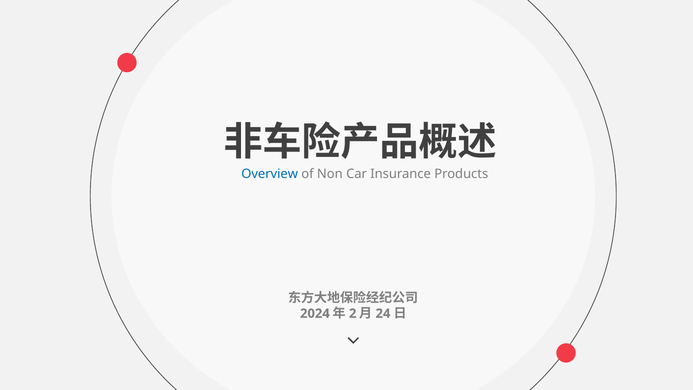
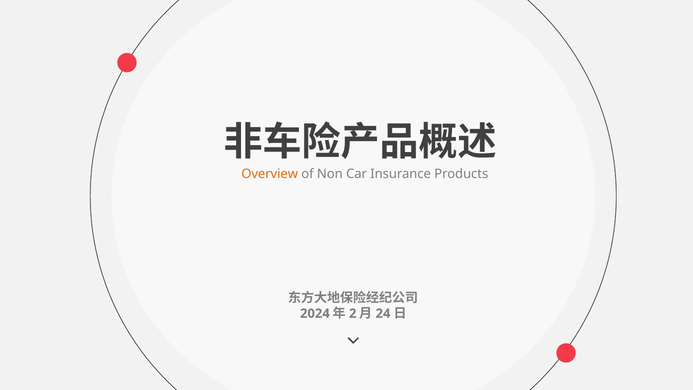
Overview colour: blue -> orange (270, 174)
